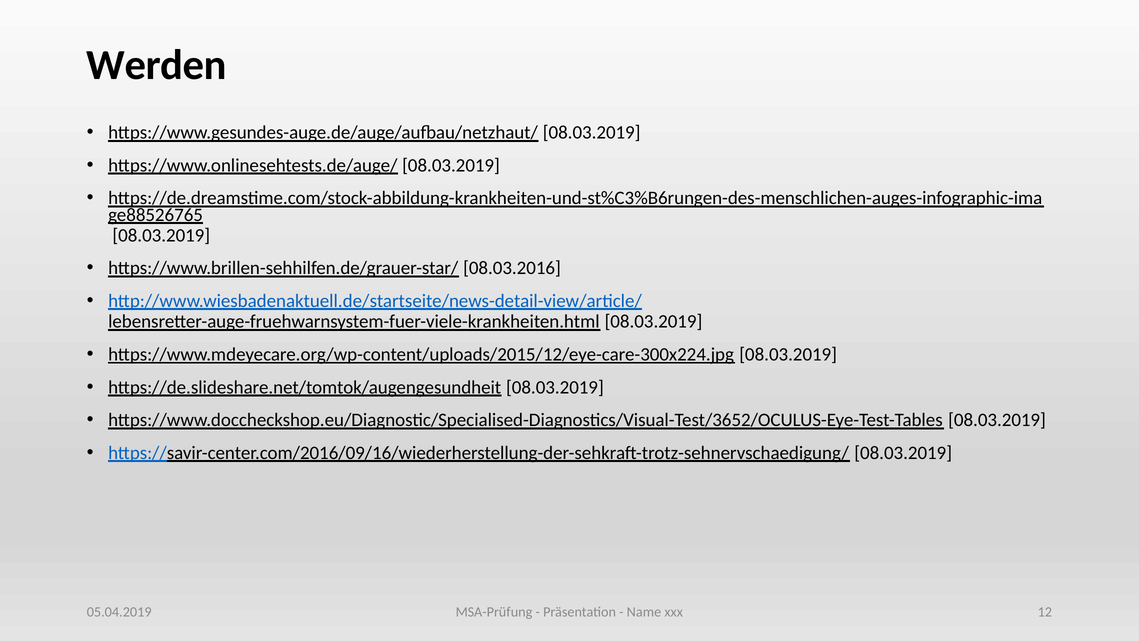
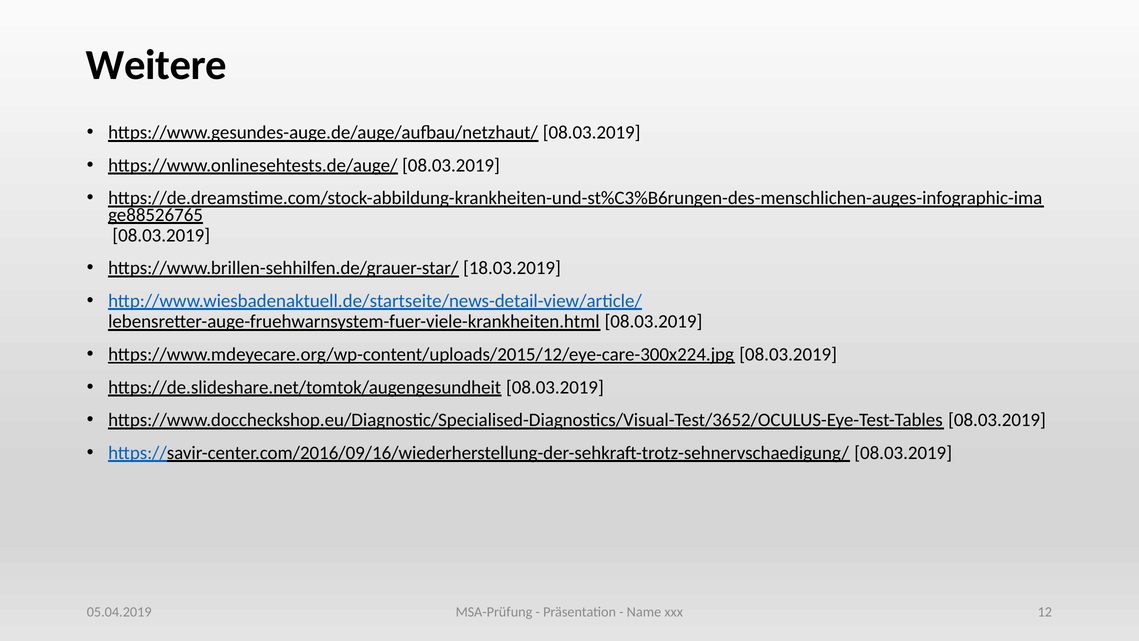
Werden: Werden -> Weitere (156, 65)
08.03.2016: 08.03.2016 -> 18.03.2019 (512, 268)
